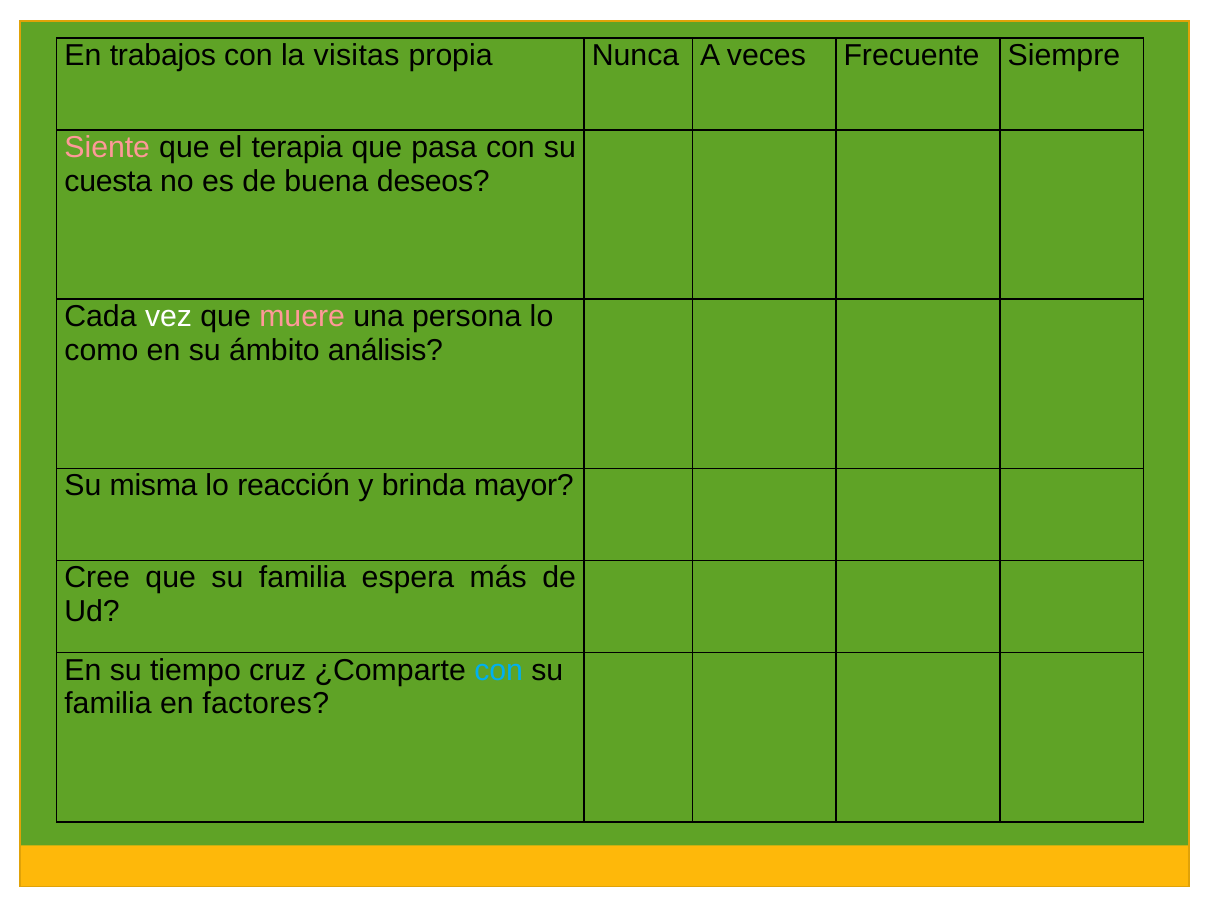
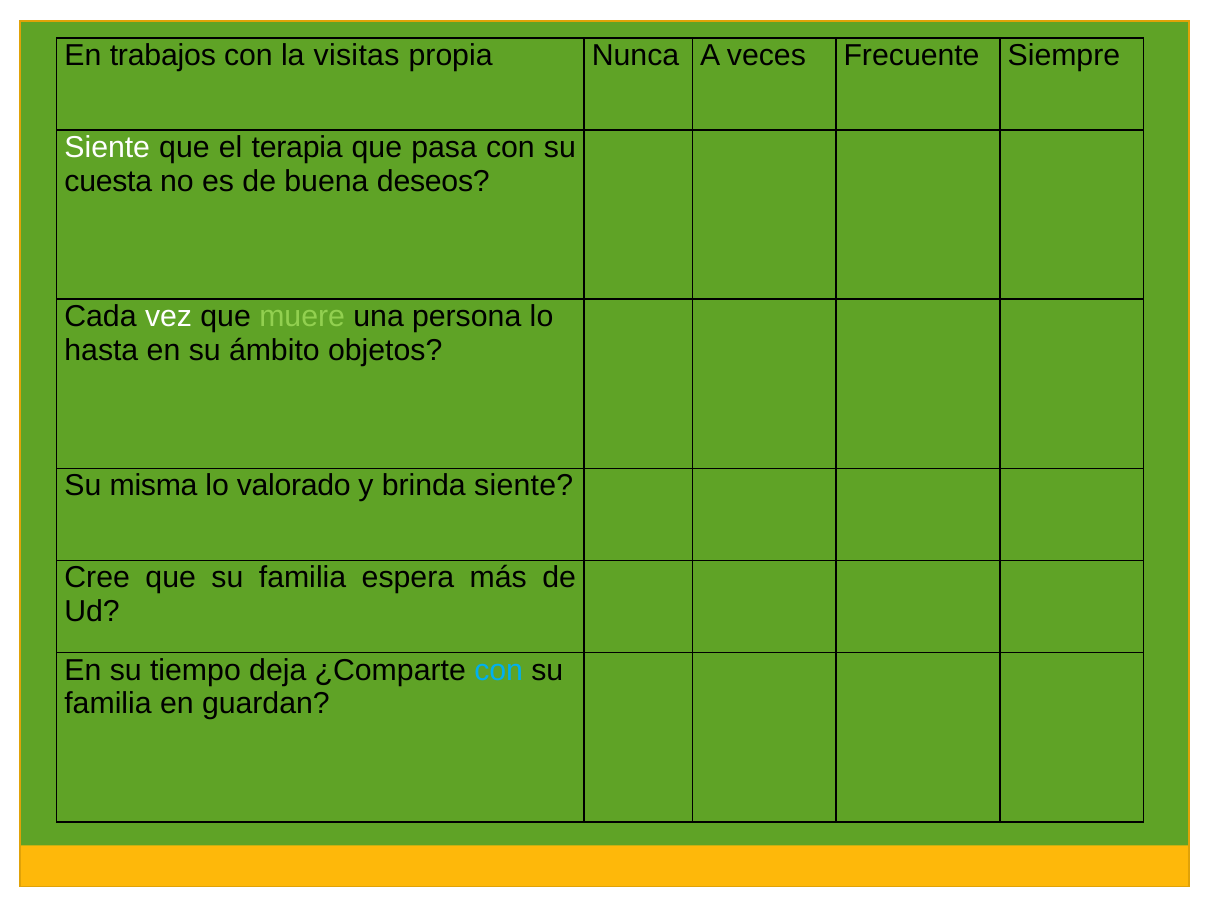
Siente colour: pink -> white (107, 148)
muere colour: pink -> light green (302, 317)
como: como -> hasta (101, 351)
análisis: análisis -> objetos (385, 351)
reacción: reacción -> valorado (294, 486)
brinda mayor: mayor -> siente (524, 486)
cruz: cruz -> deja (278, 671)
factores: factores -> guardan (266, 704)
